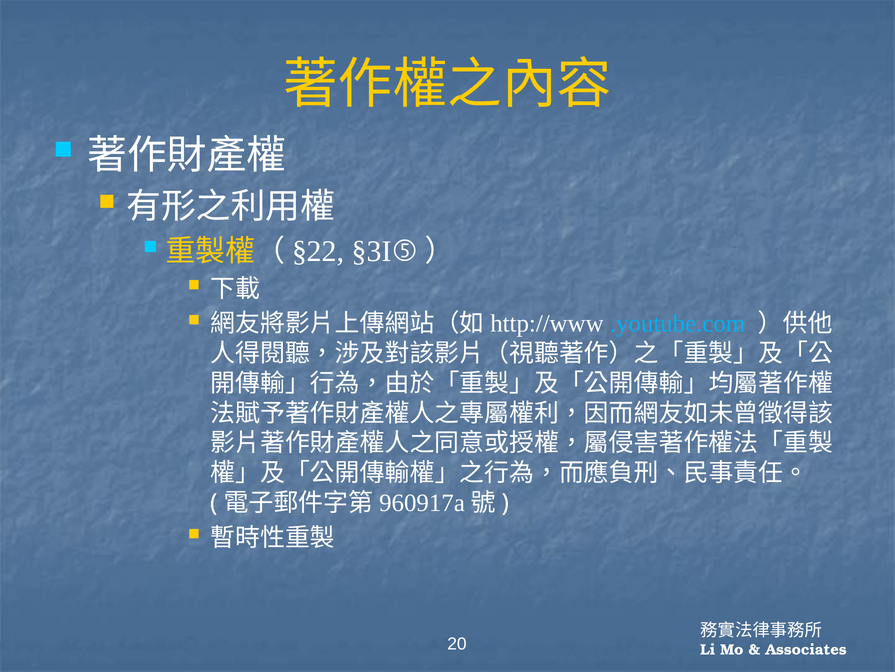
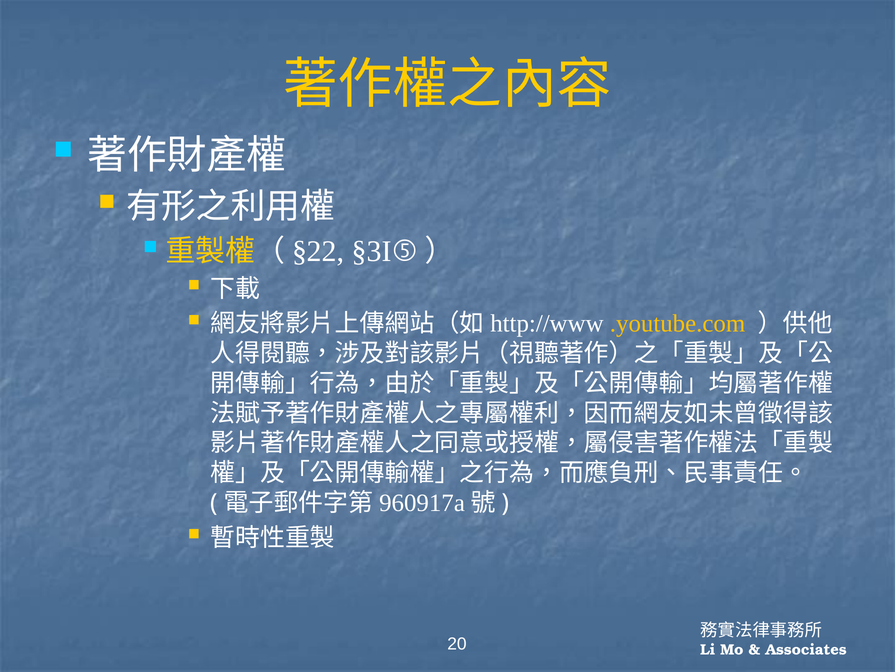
.youtube.com colour: light blue -> yellow (678, 323)
